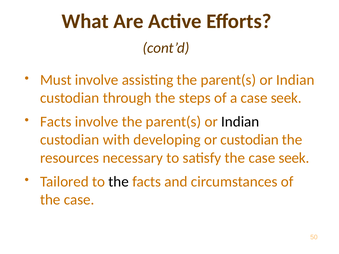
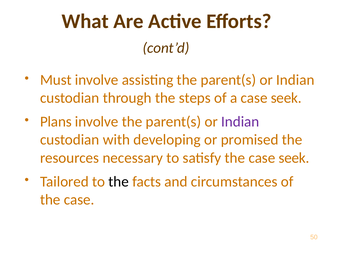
Facts: Facts -> Plans (56, 122)
Indian colour: black -> purple (240, 122)
or custodian: custodian -> promised (250, 140)
